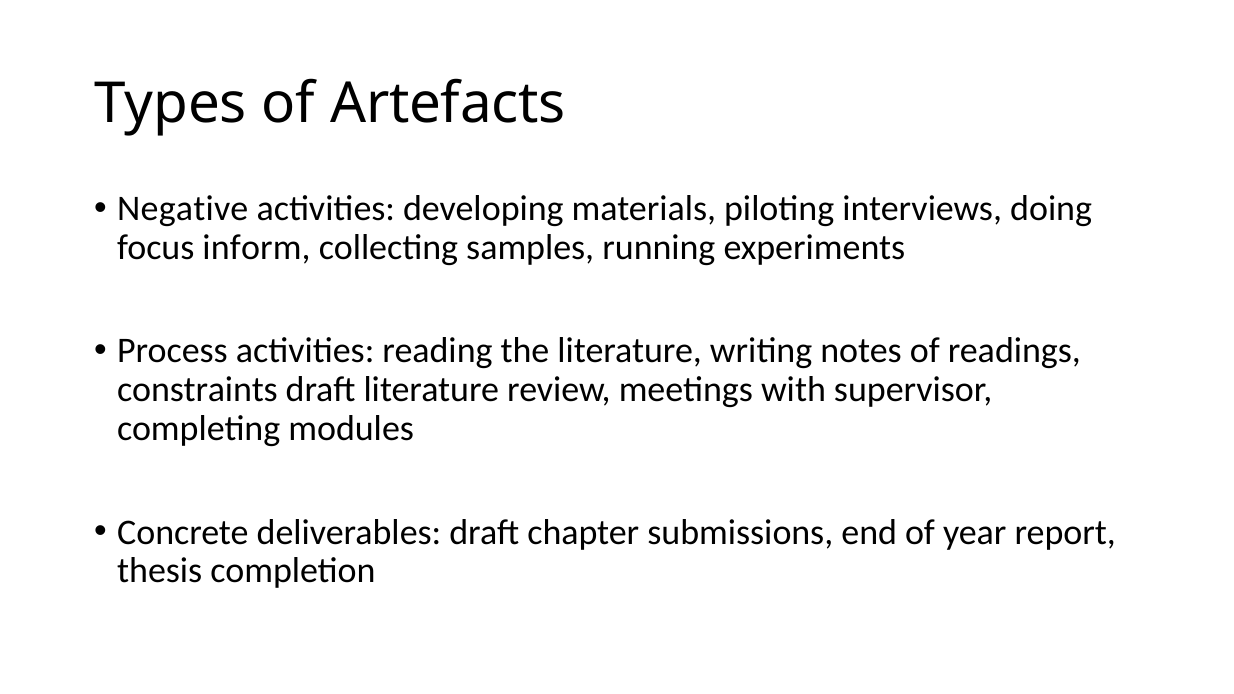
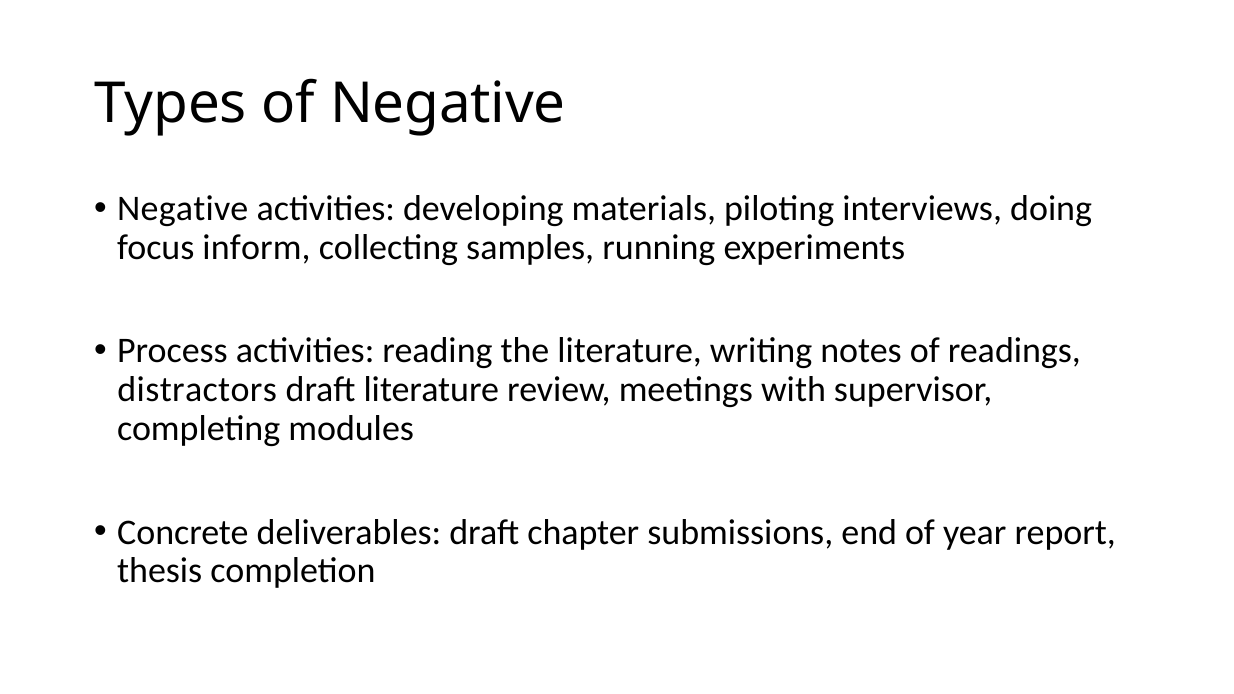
of Artefacts: Artefacts -> Negative (448, 104)
constraints: constraints -> distractors (197, 390)
